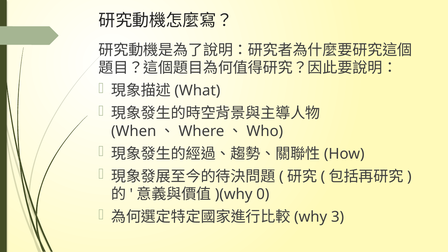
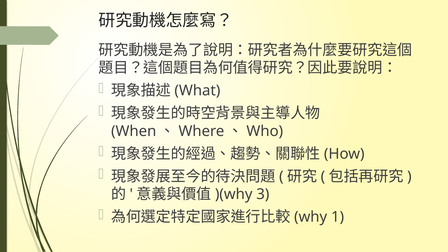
0: 0 -> 3 (263, 194)
3: 3 -> 1 (338, 217)
